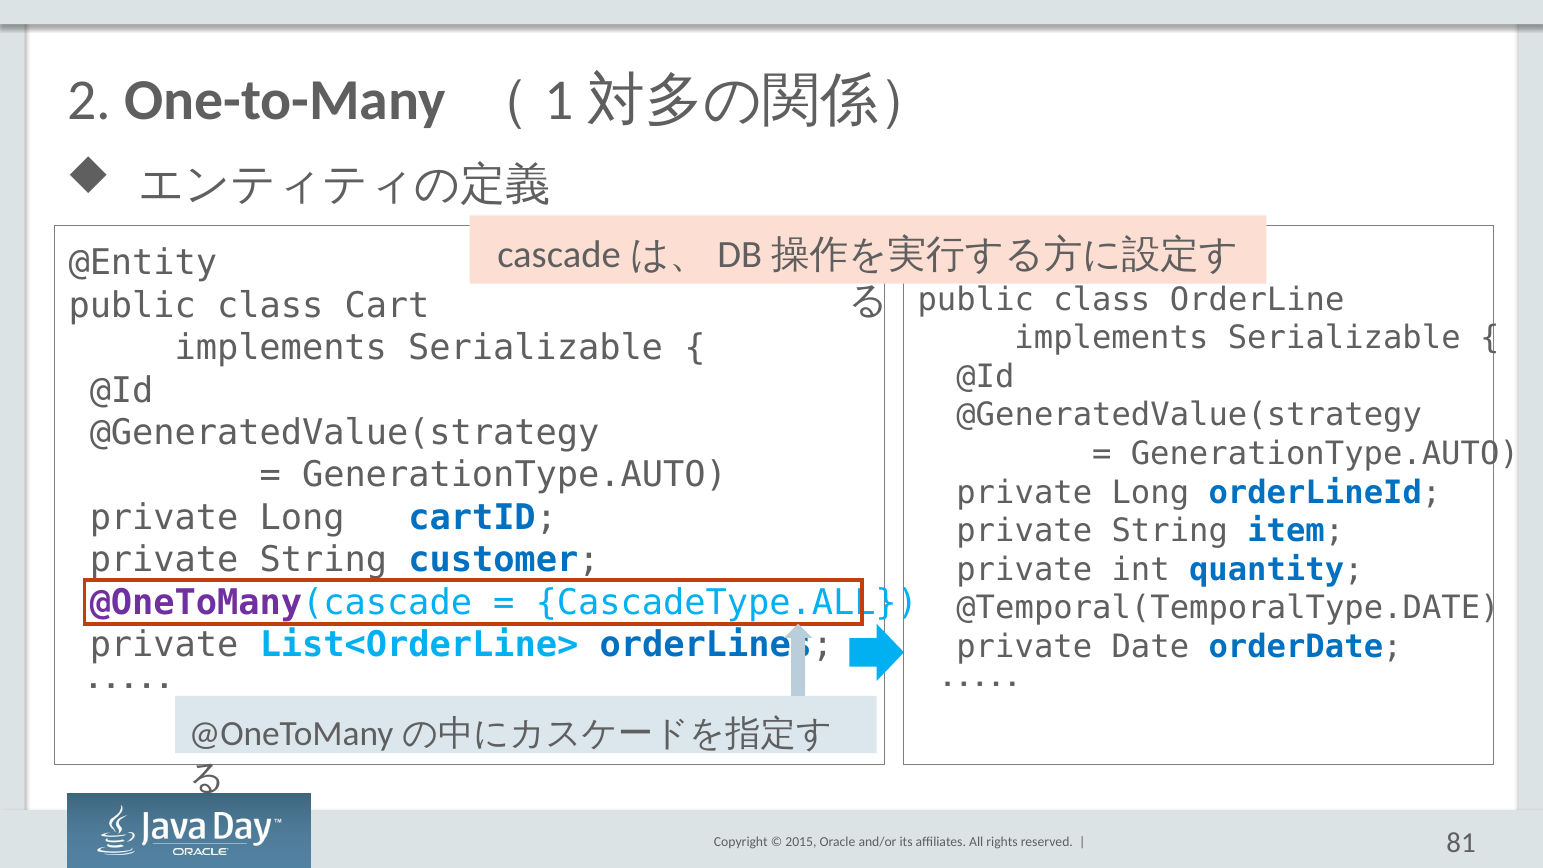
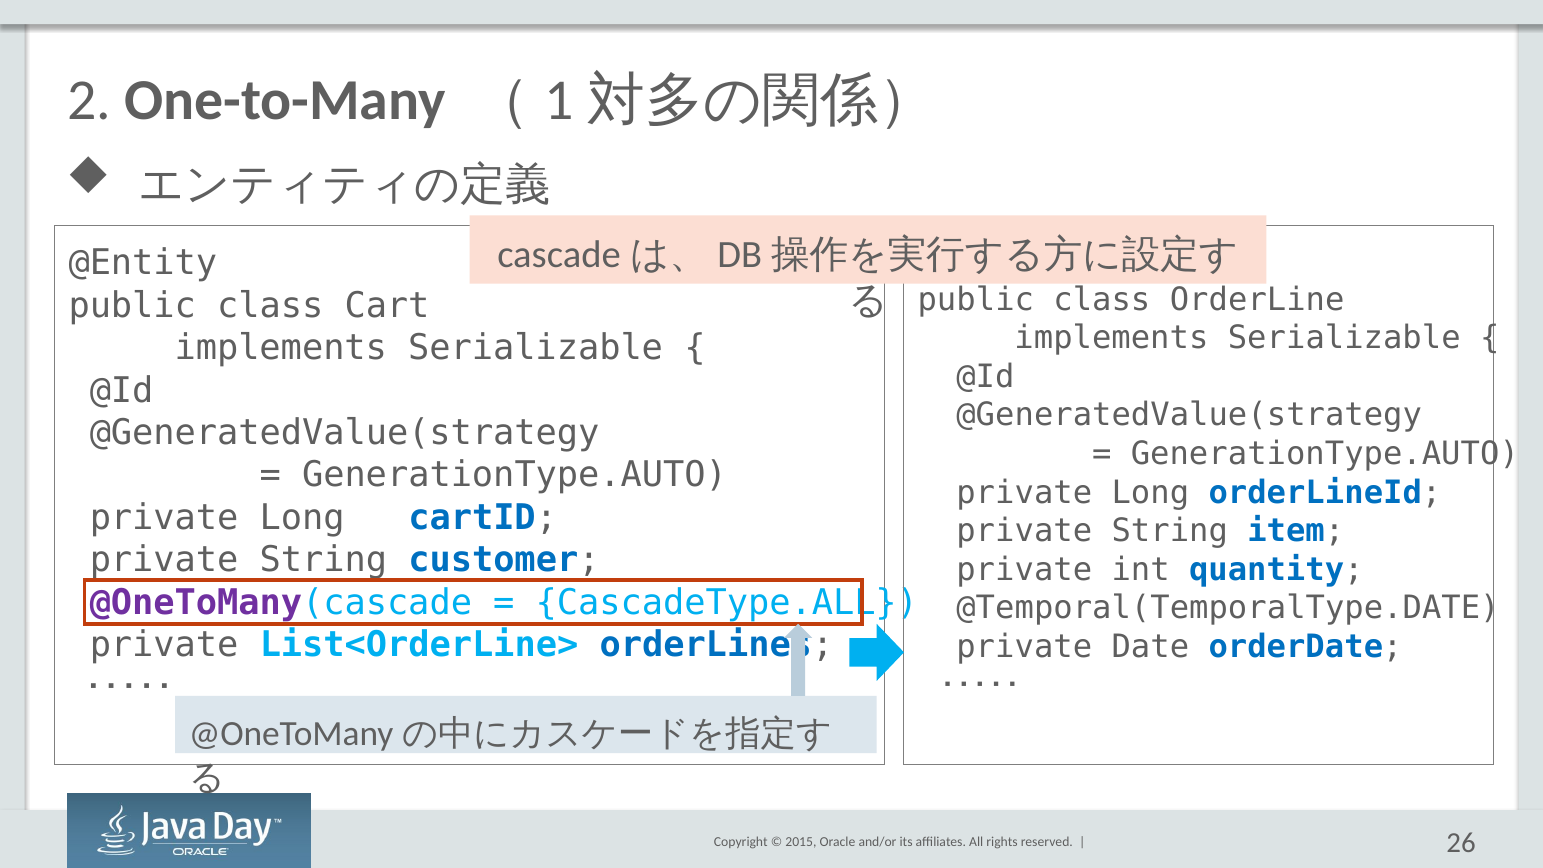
81: 81 -> 26 (1461, 843)
